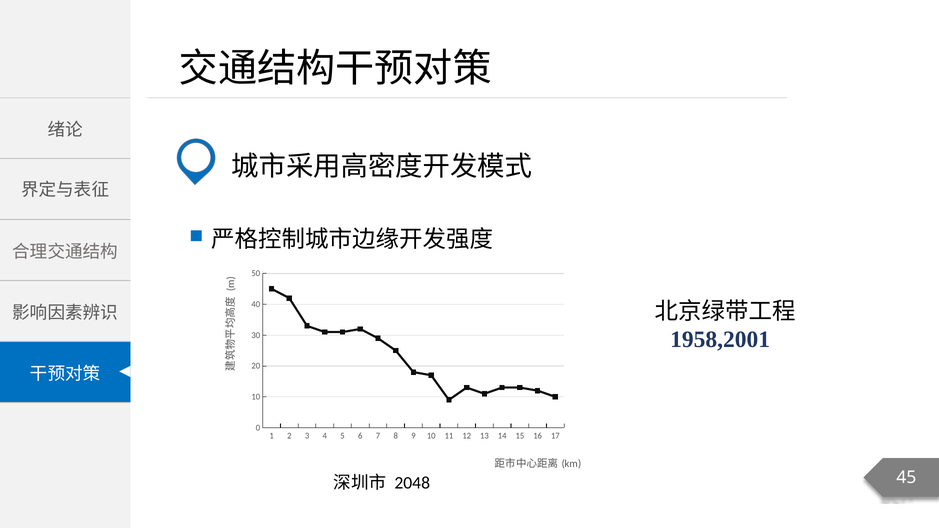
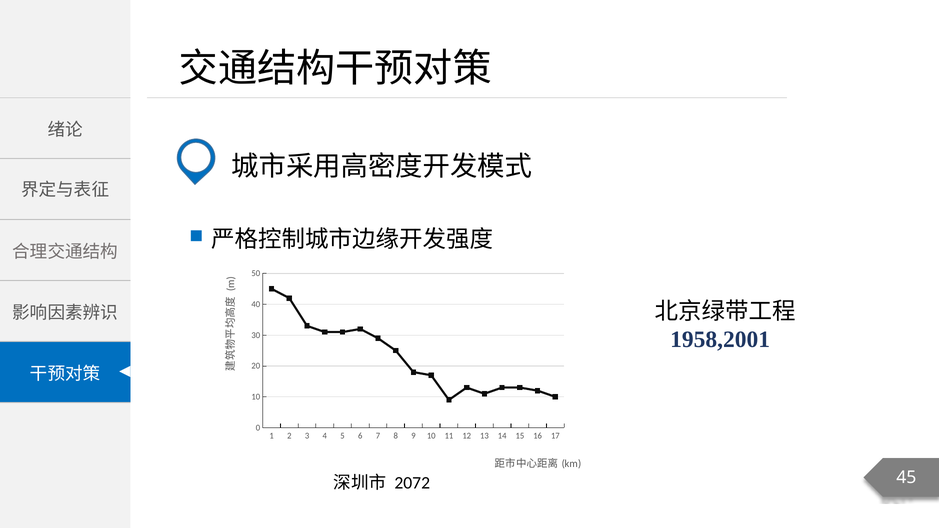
2048: 2048 -> 2072 (412, 483)
